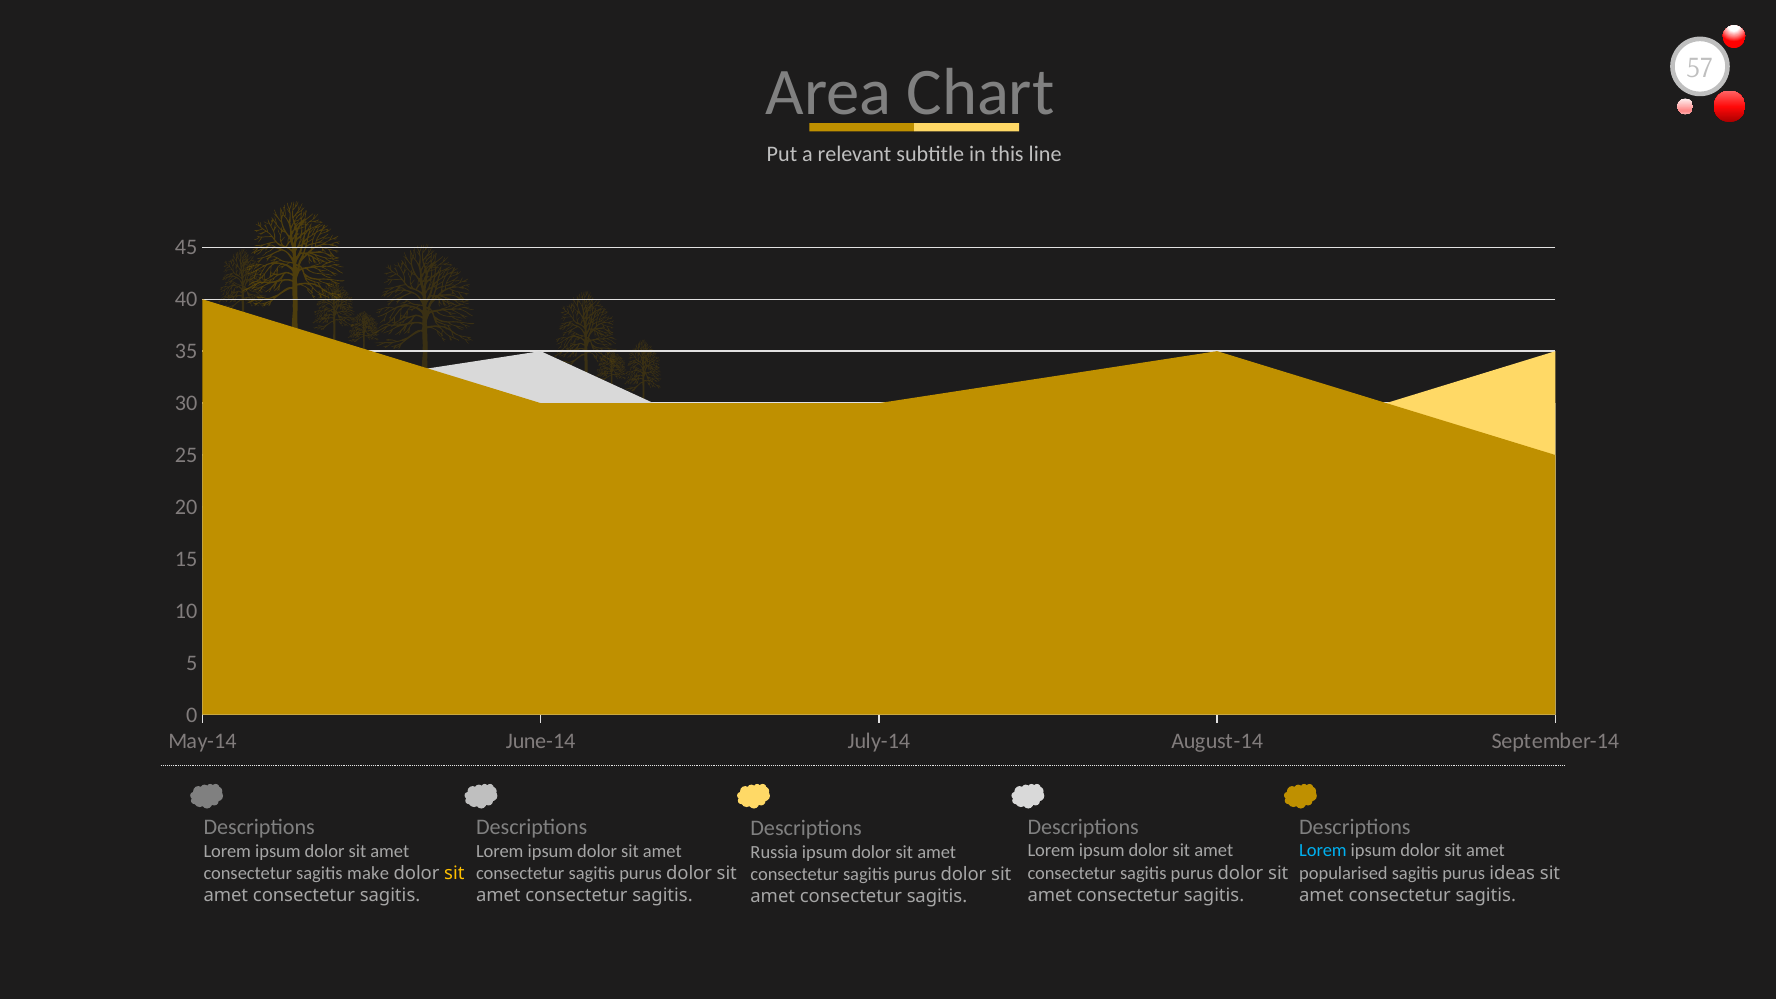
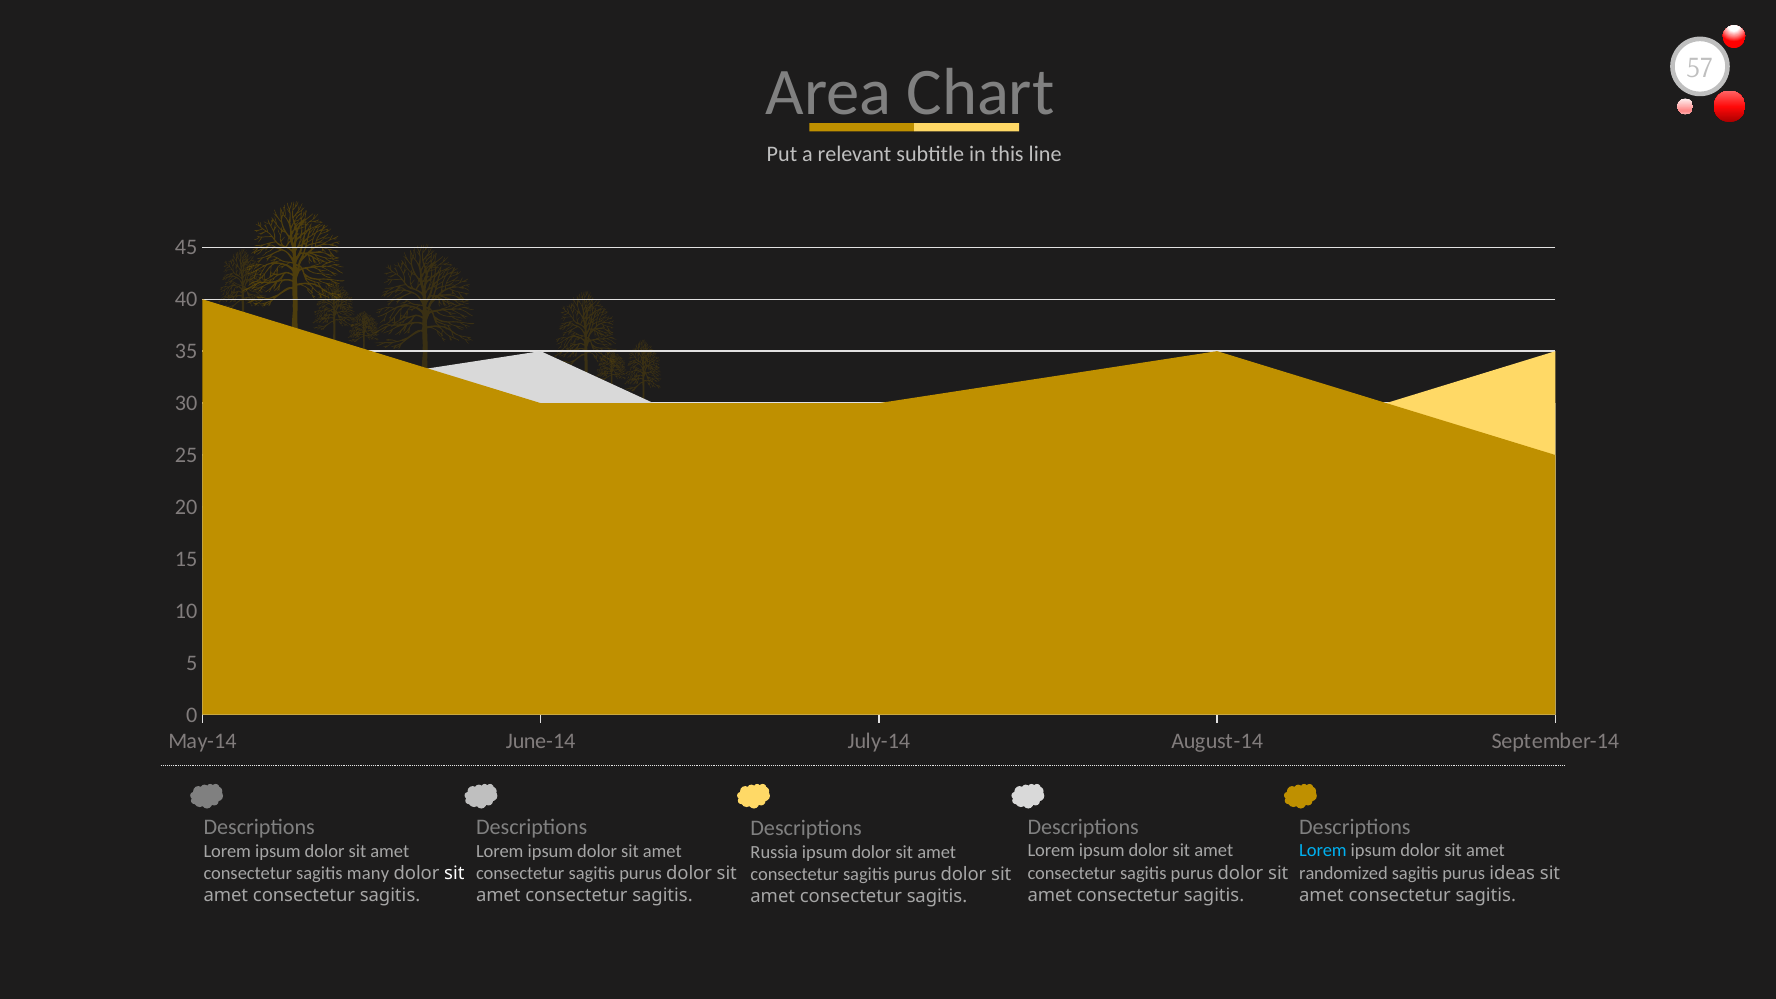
popularised: popularised -> randomized (1343, 873)
make: make -> many (368, 874)
sit colour: yellow -> white (454, 874)
